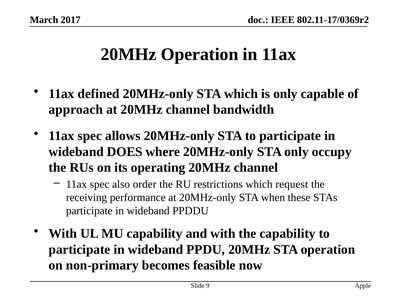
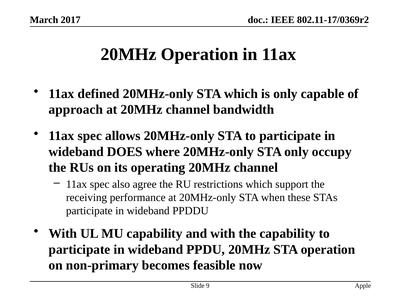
order: order -> agree (145, 184)
request: request -> support (292, 184)
